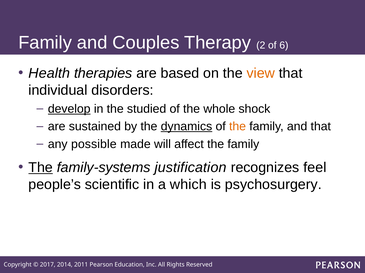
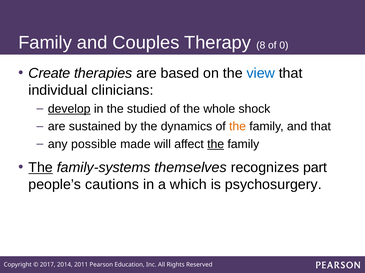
2: 2 -> 8 (261, 45)
6: 6 -> 0 (284, 45)
Health: Health -> Create (49, 73)
view colour: orange -> blue (261, 73)
disorders: disorders -> clinicians (122, 90)
dynamics underline: present -> none (186, 127)
the underline: none -> present (216, 144)
justification: justification -> themselves (191, 168)
feel: feel -> part (315, 168)
scientific: scientific -> cautions (112, 185)
